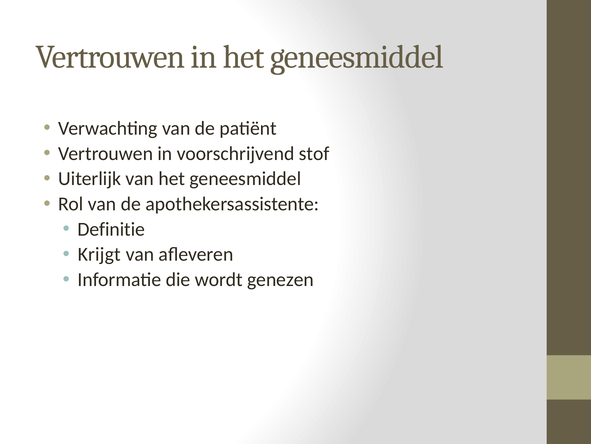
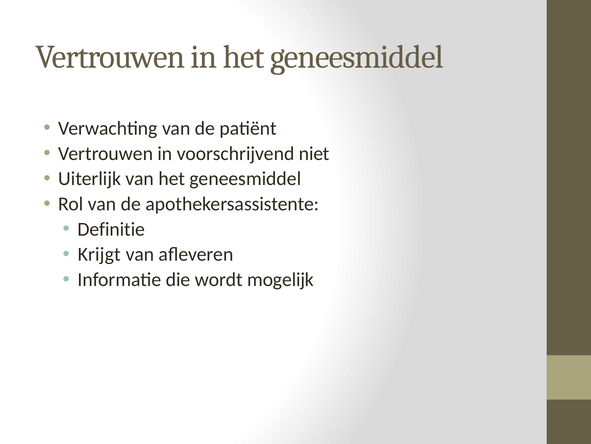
stof: stof -> niet (314, 153)
genezen: genezen -> mogelijk (281, 279)
